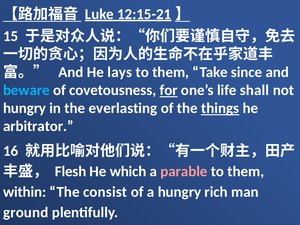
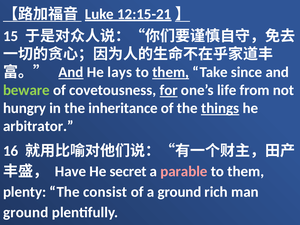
And underline: none -> present (71, 72)
them underline: none -> present (171, 72)
beware colour: light blue -> light green (26, 90)
shall: shall -> from (255, 90)
everlasting: everlasting -> inheritance (123, 108)
Flesh: Flesh -> Have (71, 171)
which: which -> secret (128, 171)
within: within -> plenty (25, 192)
a hungry: hungry -> ground (179, 192)
